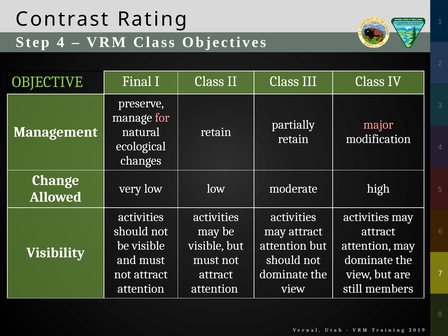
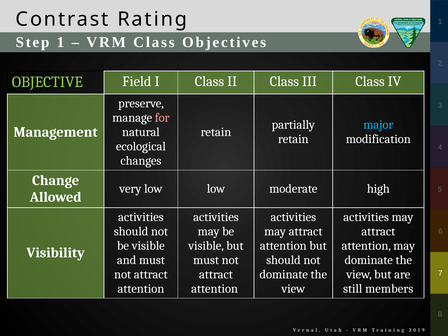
Step 4: 4 -> 1 (61, 42)
Final: Final -> Field (137, 81)
major colour: pink -> light blue (378, 125)
